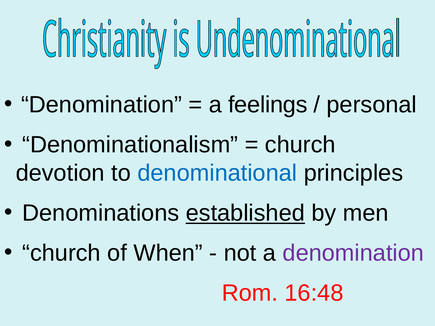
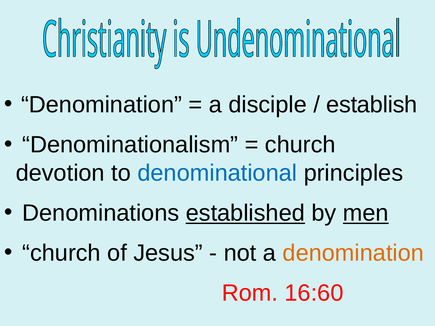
feelings: feelings -> disciple (268, 105)
personal: personal -> establish (372, 105)
men underline: none -> present (366, 213)
When: When -> Jesus (168, 253)
denomination colour: purple -> orange (353, 253)
16:48: 16:48 -> 16:60 (314, 293)
